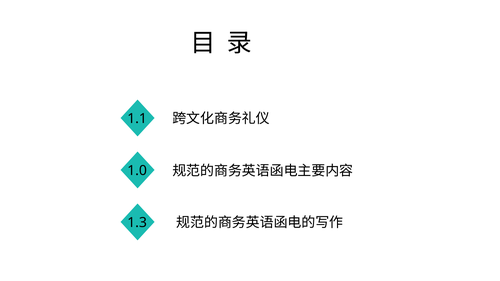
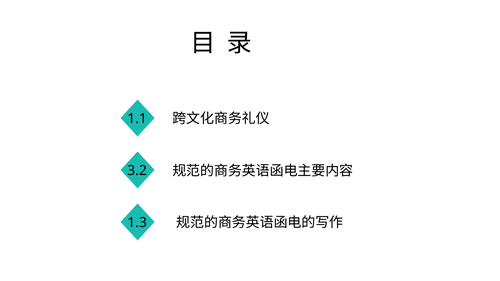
1.0: 1.0 -> 3.2 (137, 171)
